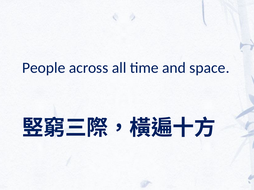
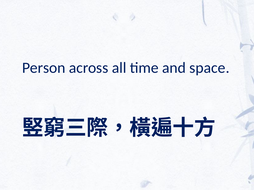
People: People -> Person (44, 68)
